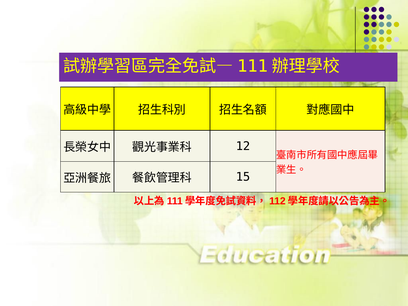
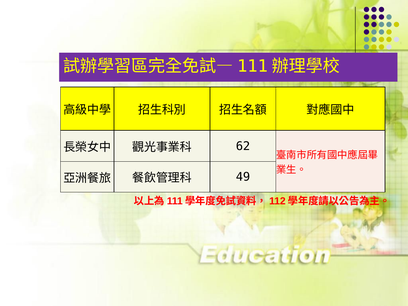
12: 12 -> 62 (243, 146)
15: 15 -> 49 (243, 177)
